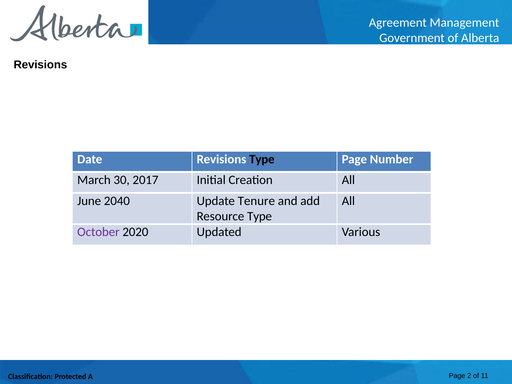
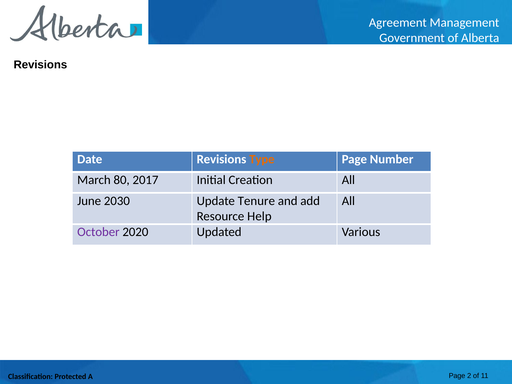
Type colour: black -> orange (262, 159)
30: 30 -> 80 (122, 180)
2040: 2040 -> 2030 (117, 201)
Resource Type: Type -> Help (259, 216)
